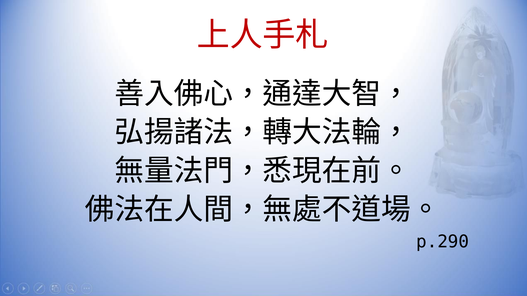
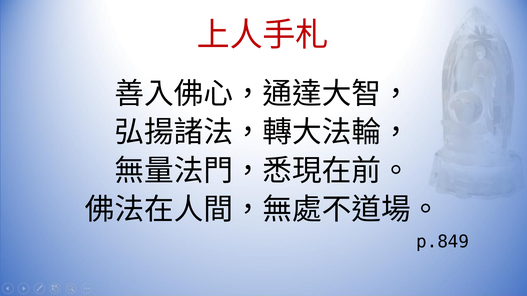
p.290: p.290 -> p.849 (443, 242)
